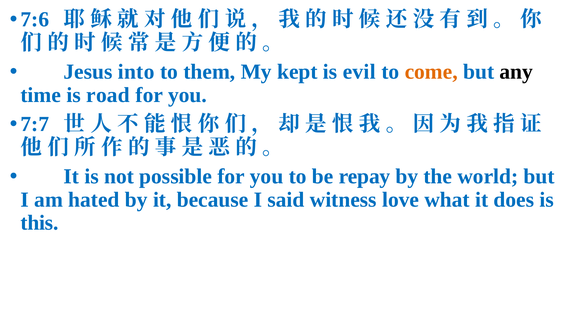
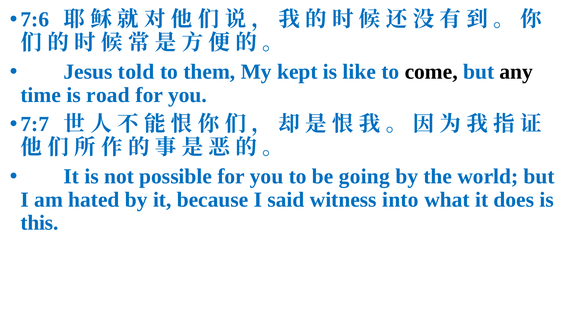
into: into -> told (136, 72)
evil: evil -> like (359, 72)
come colour: orange -> black (431, 72)
repay: repay -> going (364, 177)
love: love -> into (400, 200)
